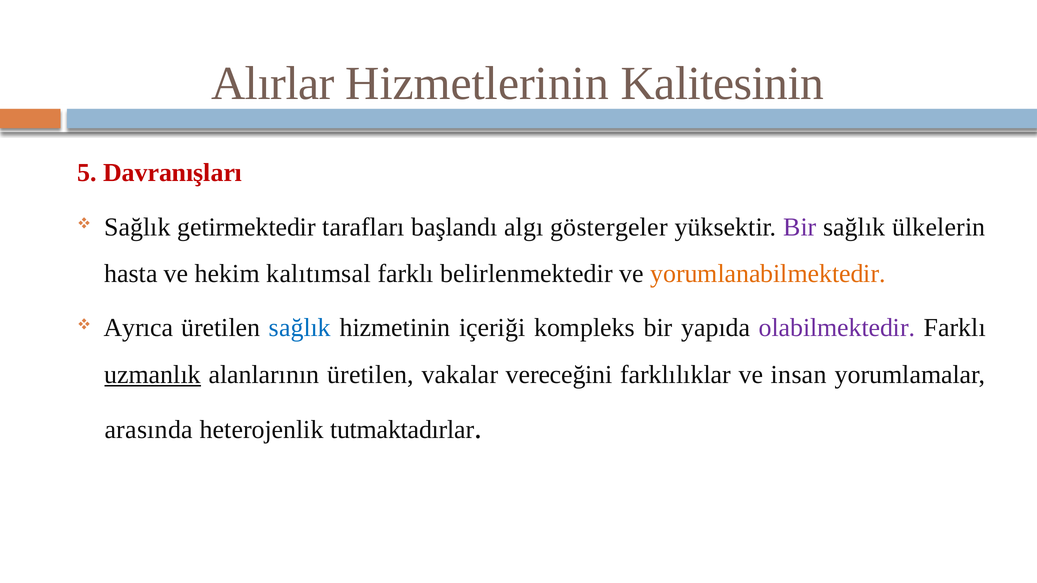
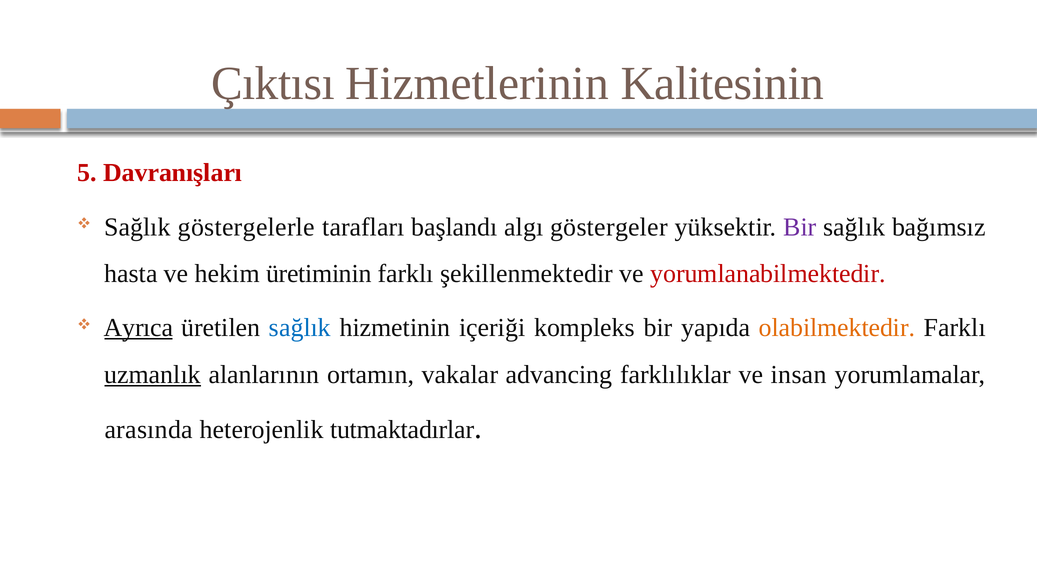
Alırlar: Alırlar -> Çıktısı (273, 84)
getirmektedir: getirmektedir -> göstergelerle (246, 227)
ülkelerin: ülkelerin -> bağımsız (939, 227)
kalıtımsal: kalıtımsal -> üretiminin (319, 274)
belirlenmektedir: belirlenmektedir -> şekillenmektedir (526, 274)
yorumlanabilmektedir colour: orange -> red (768, 274)
Ayrıca underline: none -> present (139, 328)
olabilmektedir colour: purple -> orange (837, 328)
alanlarının üretilen: üretilen -> ortamın (371, 375)
vereceğini: vereceğini -> advancing (559, 375)
